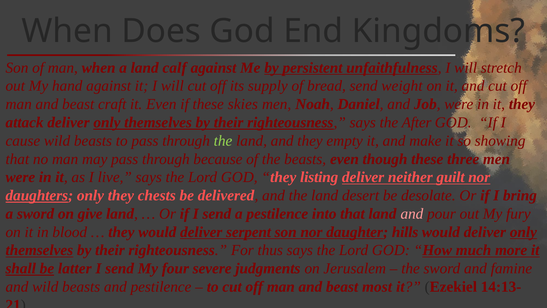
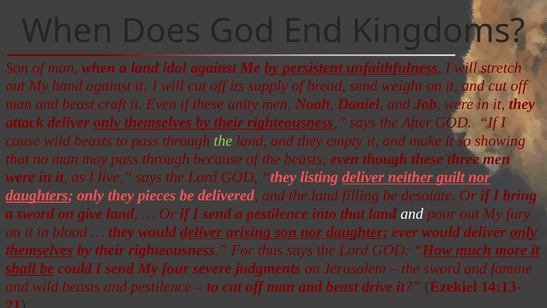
calf: calf -> idol (175, 68)
skies: skies -> unity (243, 104)
chests: chests -> pieces (157, 195)
desert: desert -> filling (361, 195)
and colour: pink -> white (412, 214)
serpent: serpent -> arising (248, 232)
hills: hills -> ever (405, 232)
latter: latter -> could (75, 268)
most: most -> drive (377, 287)
